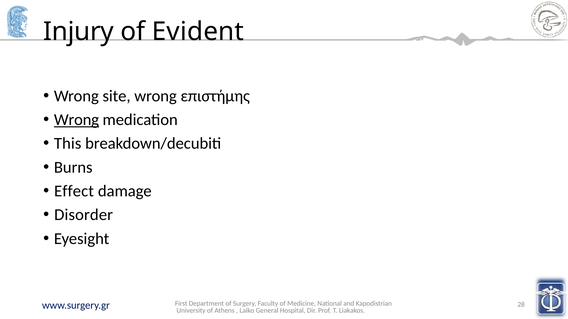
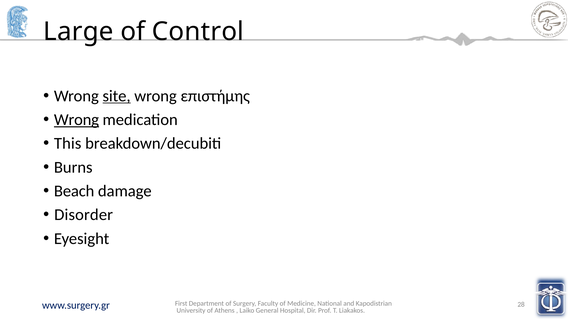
Injury: Injury -> Large (78, 32)
Evident: Evident -> Control (198, 32)
site underline: none -> present (117, 96)
Effect: Effect -> Beach (74, 191)
